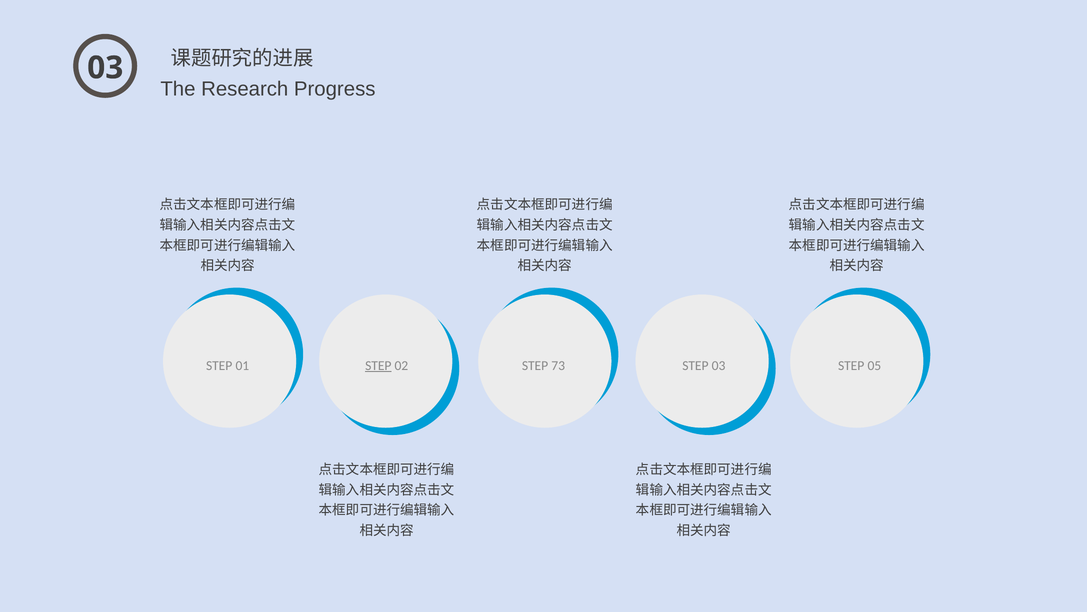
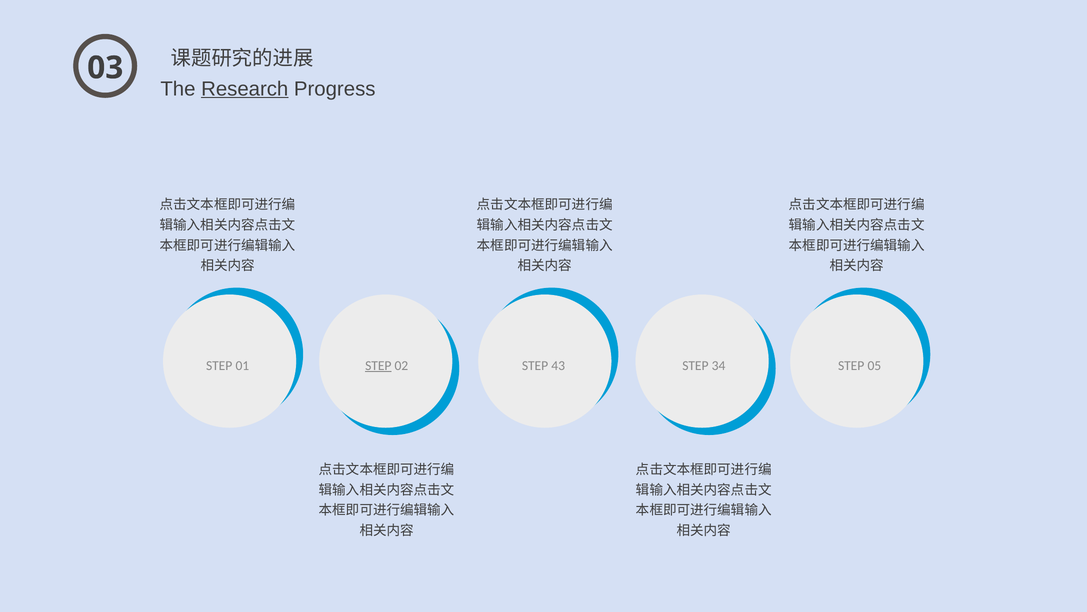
Research underline: none -> present (245, 89)
73: 73 -> 43 (558, 365)
STEP 03: 03 -> 34 (719, 365)
